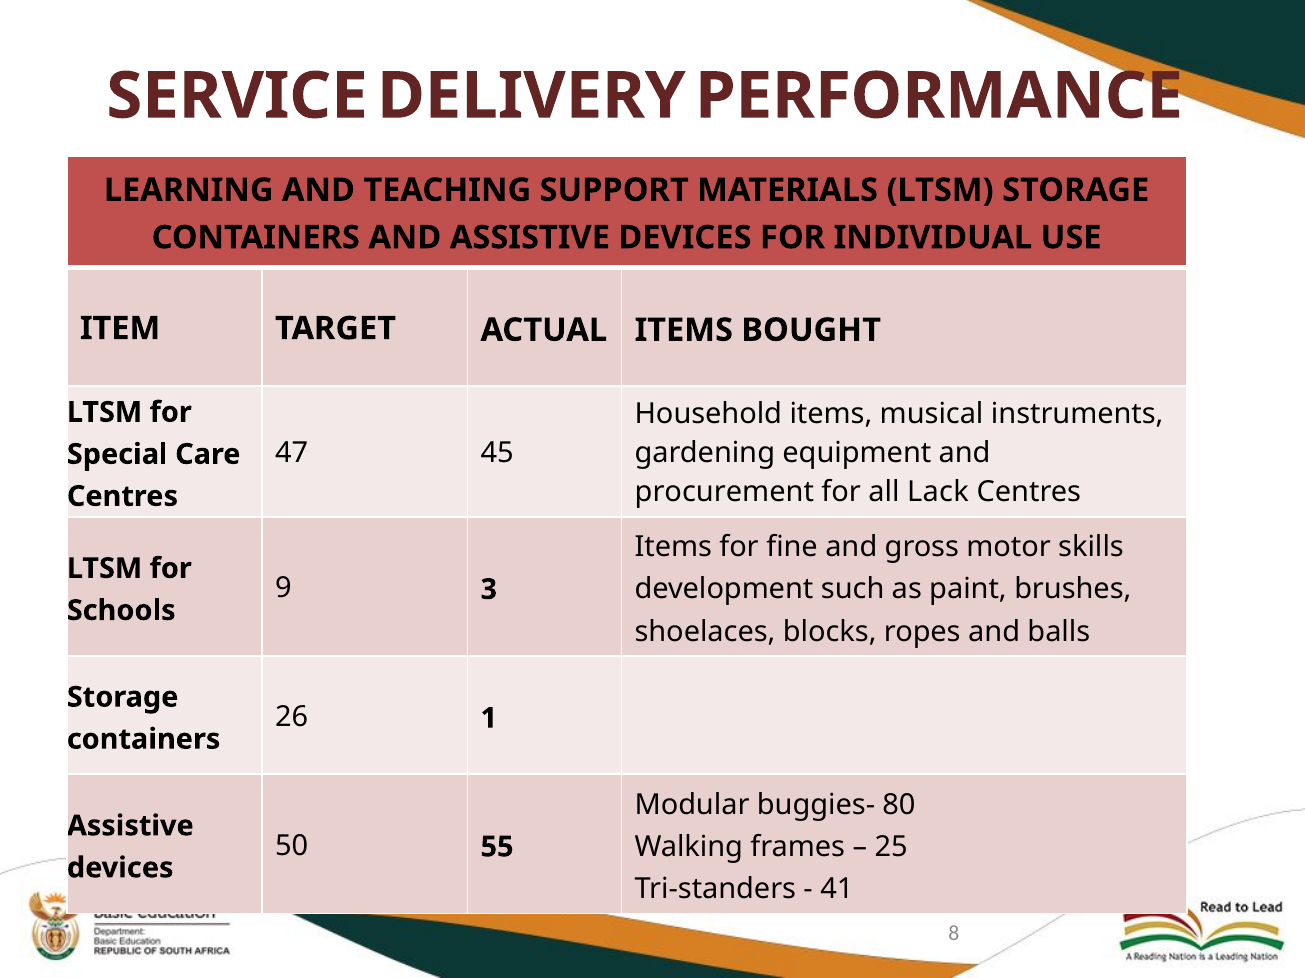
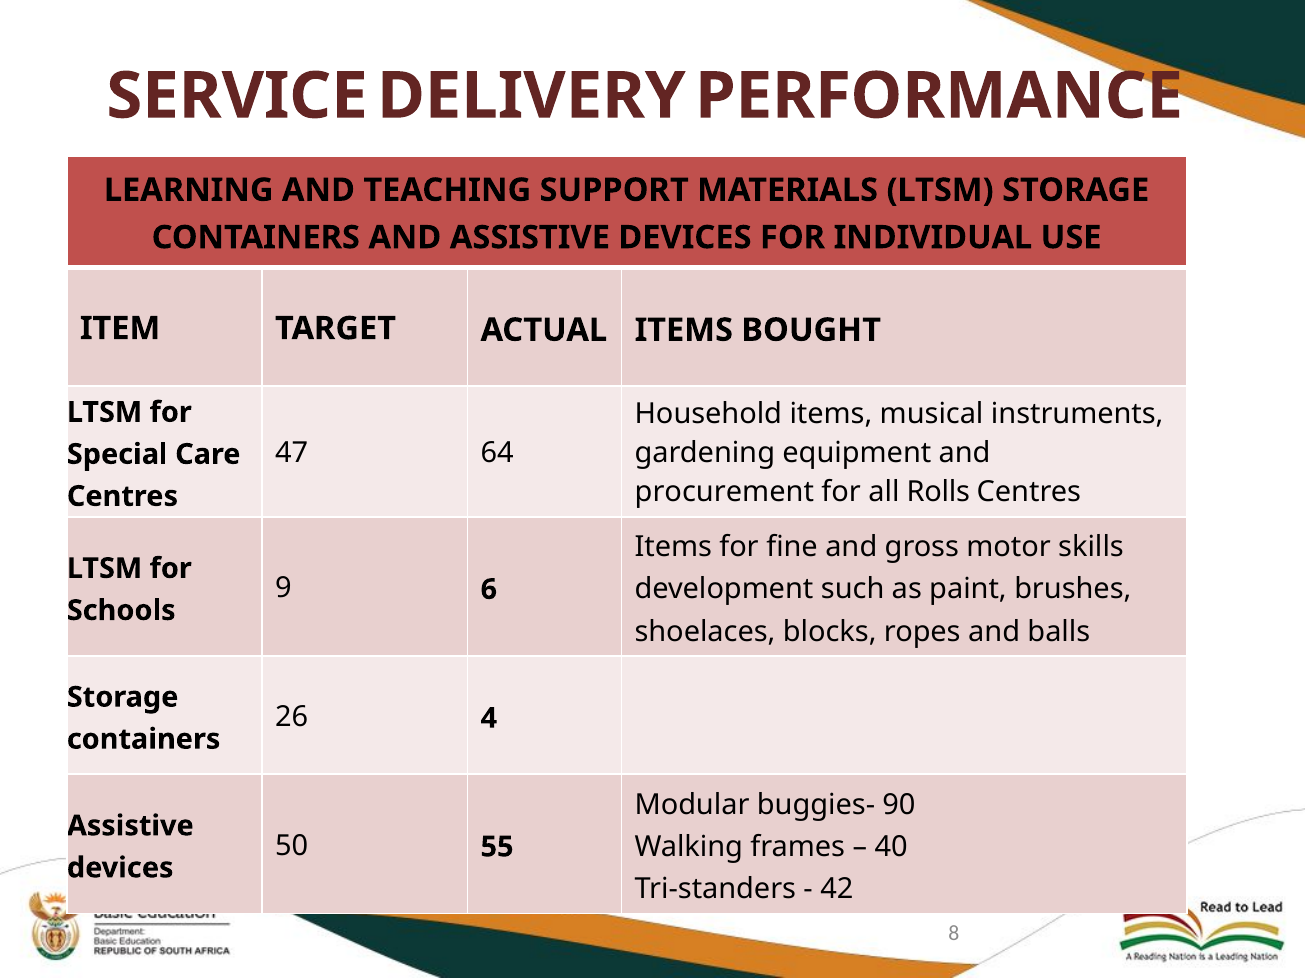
45: 45 -> 64 (497, 453)
Lack: Lack -> Rolls (938, 493)
3: 3 -> 6 (489, 590)
1: 1 -> 4 (489, 719)
80: 80 -> 90 (899, 805)
25: 25 -> 40 (891, 847)
41: 41 -> 42 (837, 890)
